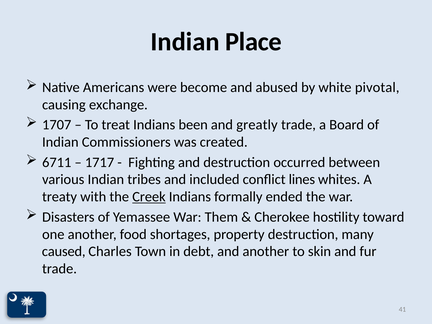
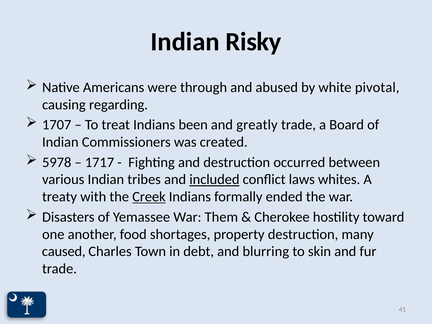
Place: Place -> Risky (254, 42)
become: become -> through (204, 87)
exchange: exchange -> regarding (118, 105)
6711: 6711 -> 5978 (57, 162)
included underline: none -> present (214, 180)
lines: lines -> laws (302, 180)
and another: another -> blurring (266, 252)
